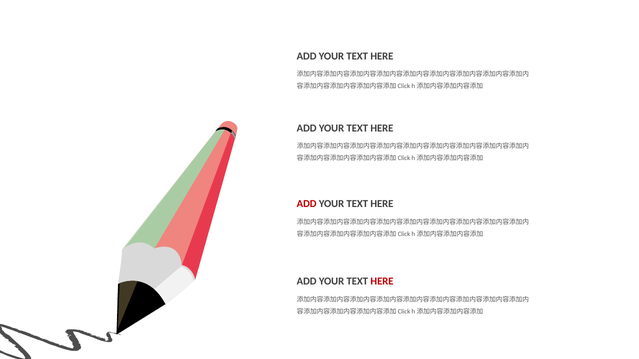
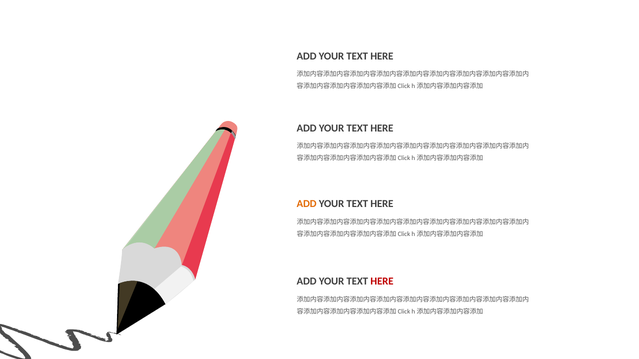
ADD colour: red -> orange (307, 204)
